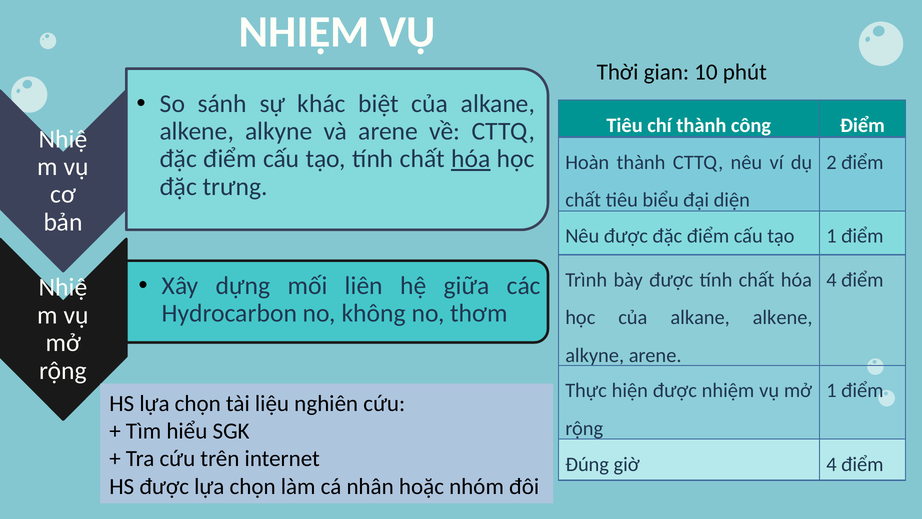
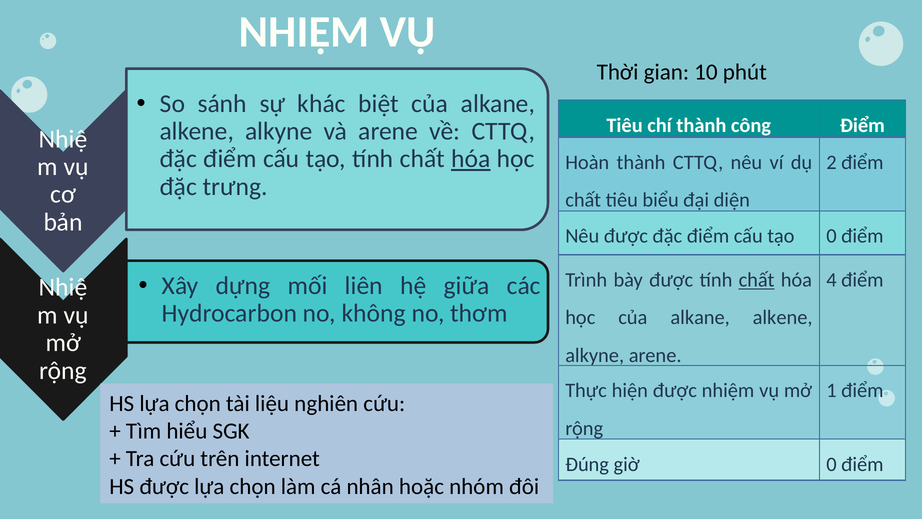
tạo 1: 1 -> 0 (831, 236)
chất underline: none -> present (757, 280)
giờ 4: 4 -> 0 (831, 464)
